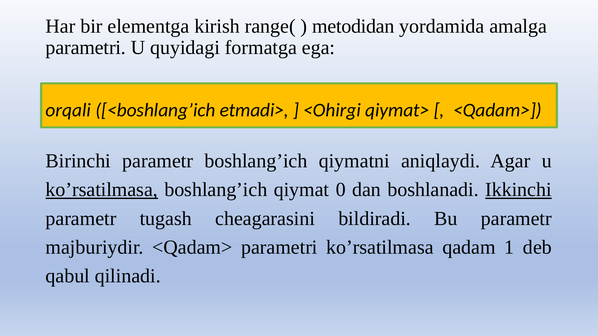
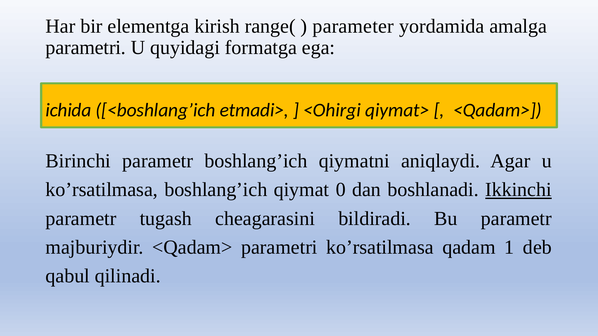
metodidan: metodidan -> parameter (353, 26)
orqali: orqali -> ichida (68, 110)
ko’rsatilmasa underline: present -> none (102, 190)
